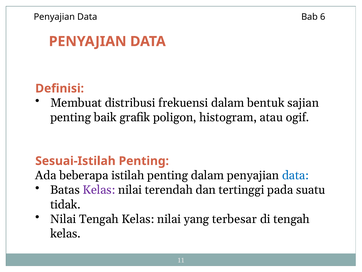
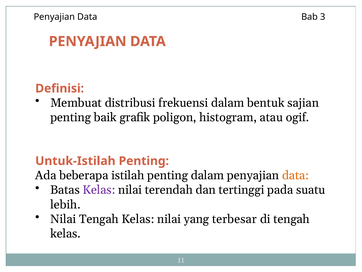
6: 6 -> 3 (323, 17)
Sesuai-Istilah: Sesuai-Istilah -> Untuk-Istilah (75, 161)
data colour: blue -> orange (296, 175)
tidak: tidak -> lebih (65, 204)
